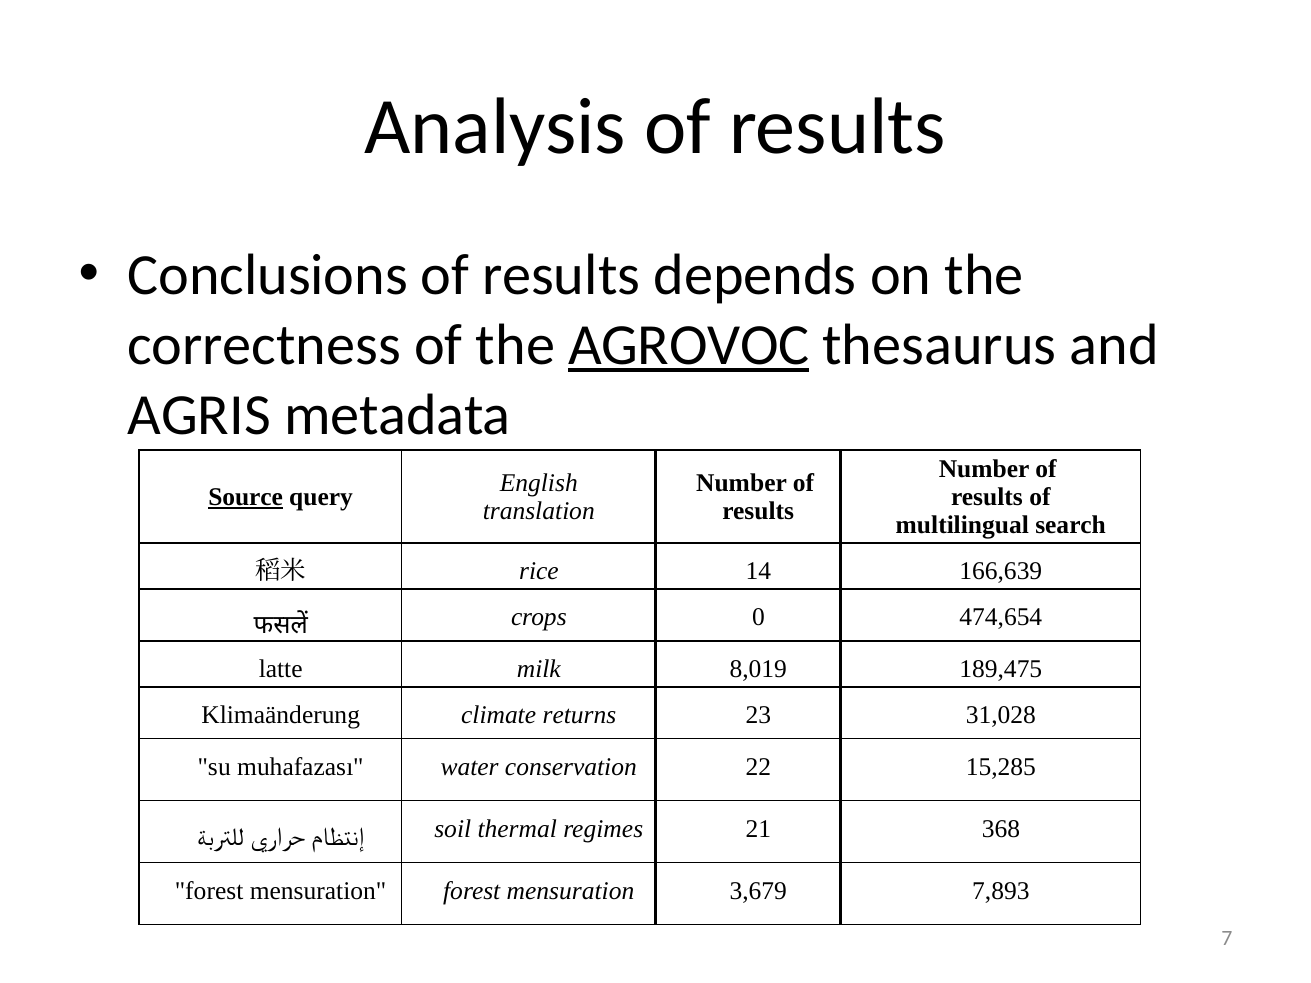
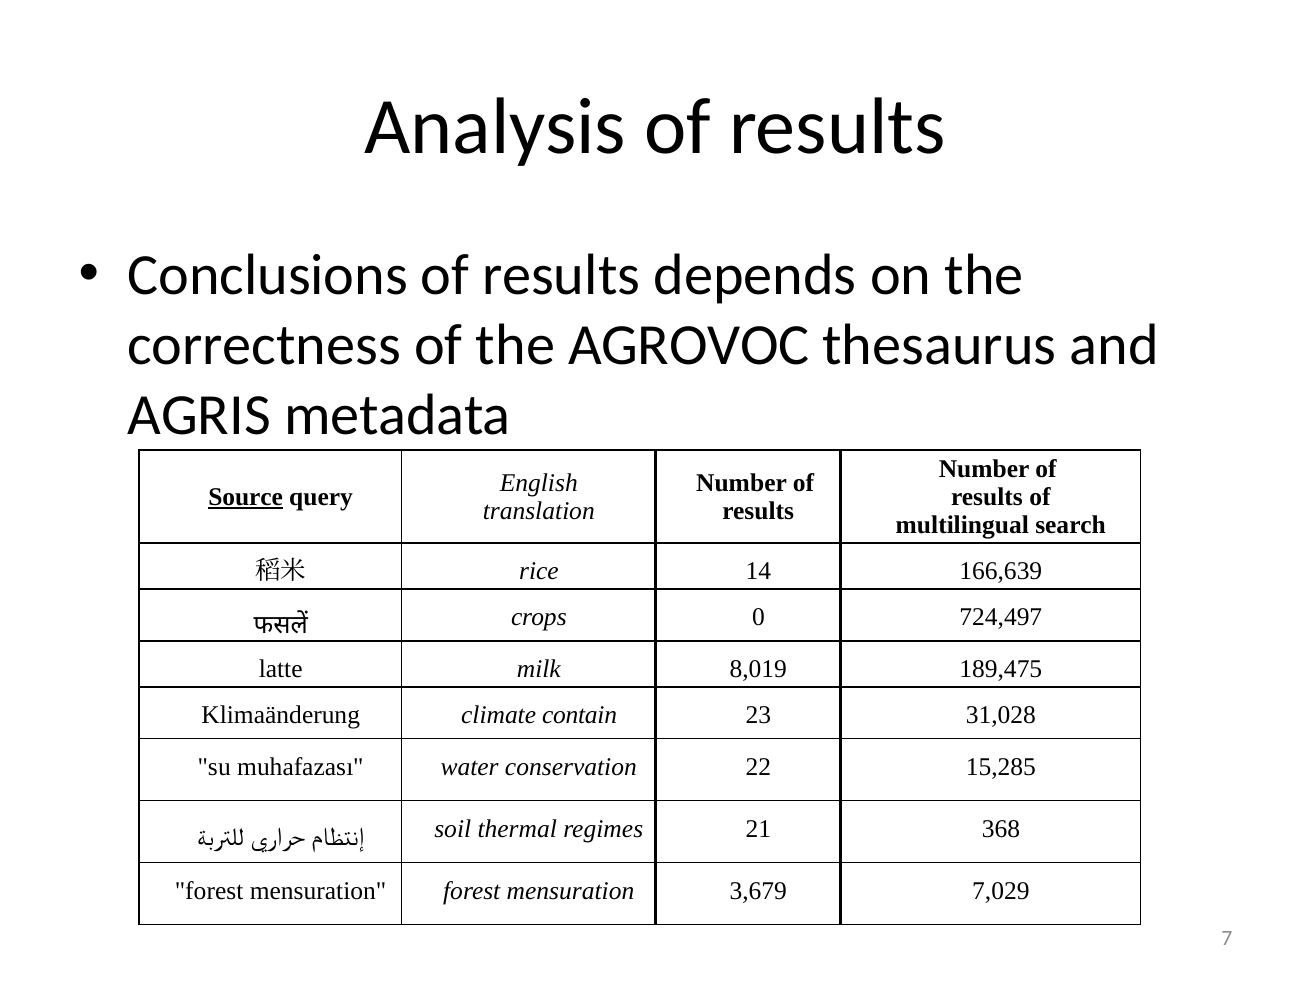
AGROVOC underline: present -> none (689, 345)
474,654: 474,654 -> 724,497 (1001, 618)
returns: returns -> contain (580, 716)
7,893: 7,893 -> 7,029 (1001, 891)
